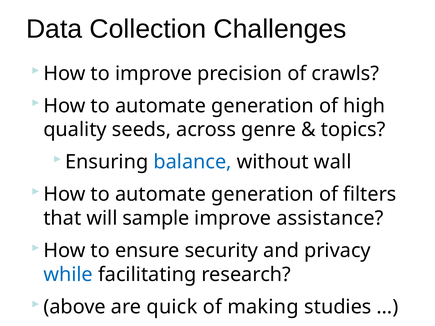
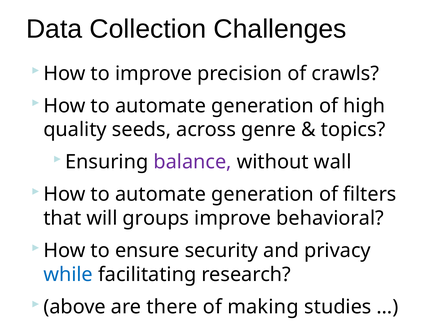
balance colour: blue -> purple (193, 162)
sample: sample -> groups (156, 218)
assistance: assistance -> behavioral (330, 218)
quick: quick -> there (172, 307)
